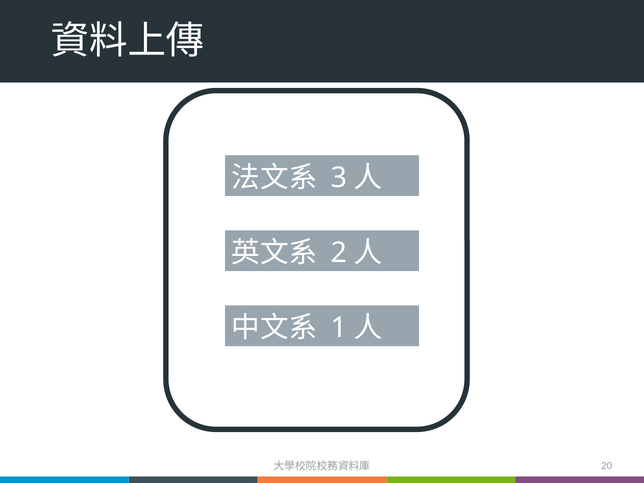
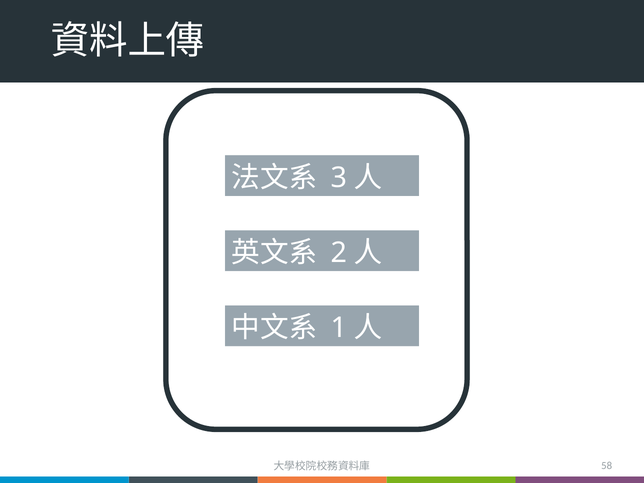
20: 20 -> 58 (607, 466)
